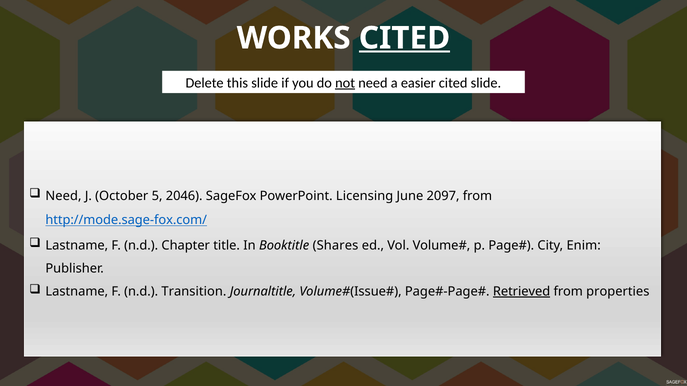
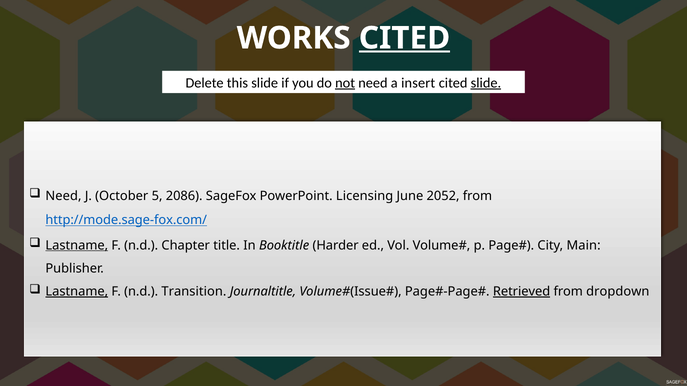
easier: easier -> insert (418, 83)
slide underline: none -> present (486, 83)
2046: 2046 -> 2086 (184, 196)
2097: 2097 -> 2052 (443, 196)
Lastname underline: none -> present (77, 246)
Shares: Shares -> Harder (336, 246)
Enim: Enim -> Main (584, 246)
Lastname underline: none -> present (77, 292)
properties: properties -> dropdown (618, 292)
